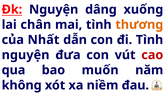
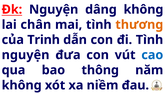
dâng xuống: xuống -> không (143, 9)
Nhất: Nhất -> Trinh (44, 40)
cao colour: red -> blue (152, 55)
muốn: muốn -> thông (100, 70)
